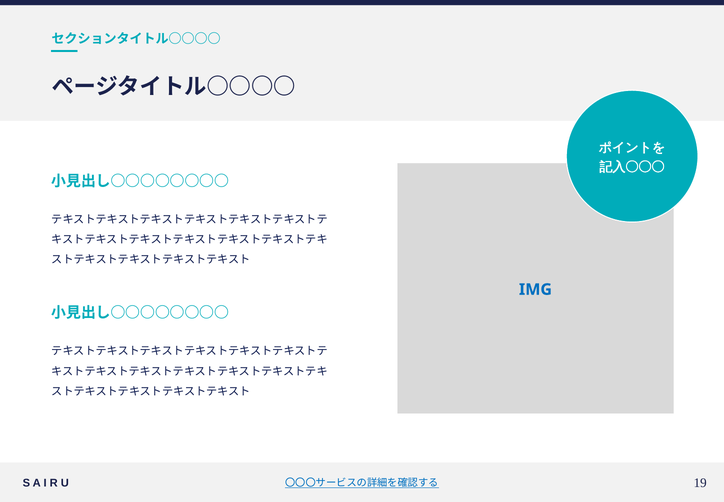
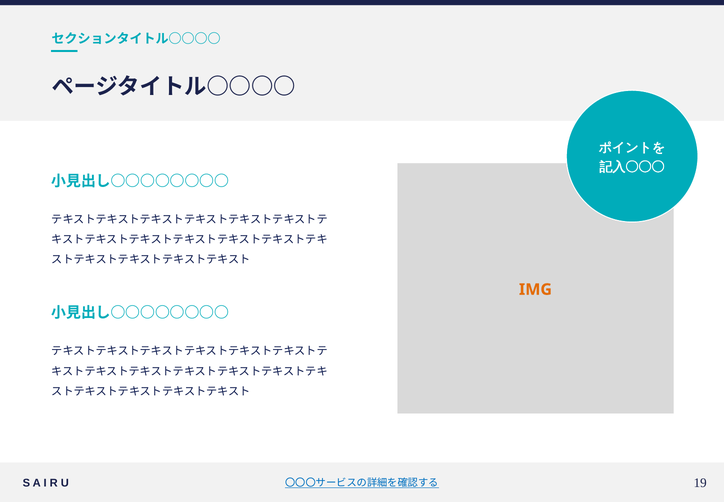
IMG colour: blue -> orange (535, 289)
